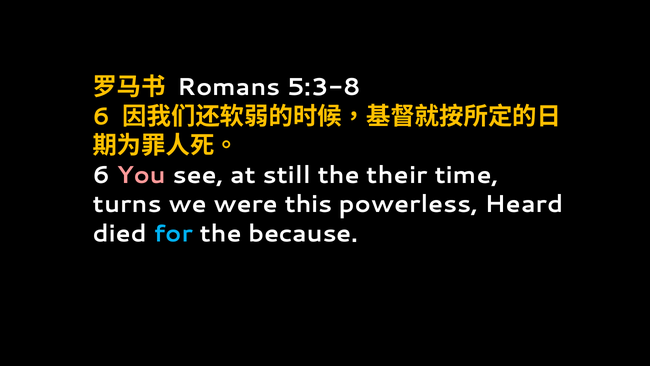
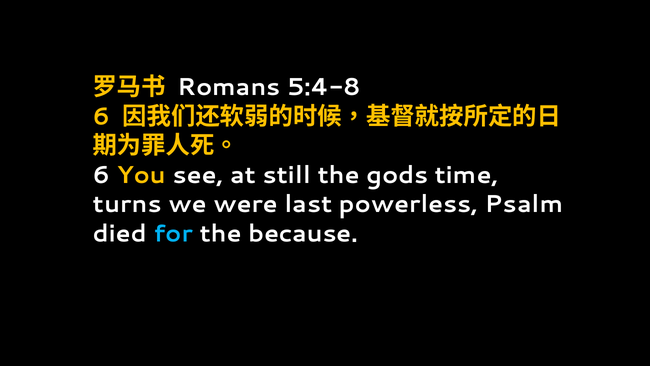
5:3-8: 5:3-8 -> 5:4-8 (324, 87)
You colour: pink -> yellow (141, 175)
their: their -> gods (397, 175)
this: this -> last (308, 204)
Heard: Heard -> Psalm (524, 204)
